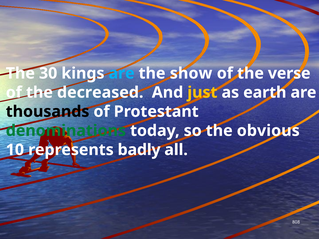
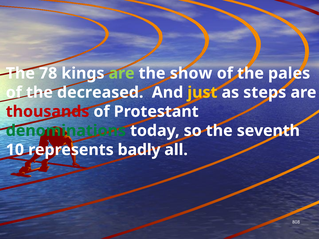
30: 30 -> 78 (48, 73)
are colour: light blue -> light green (122, 73)
verse: verse -> pales (289, 73)
earth: earth -> steps (265, 93)
thousands colour: black -> red (48, 112)
obvious: obvious -> seventh (268, 131)
